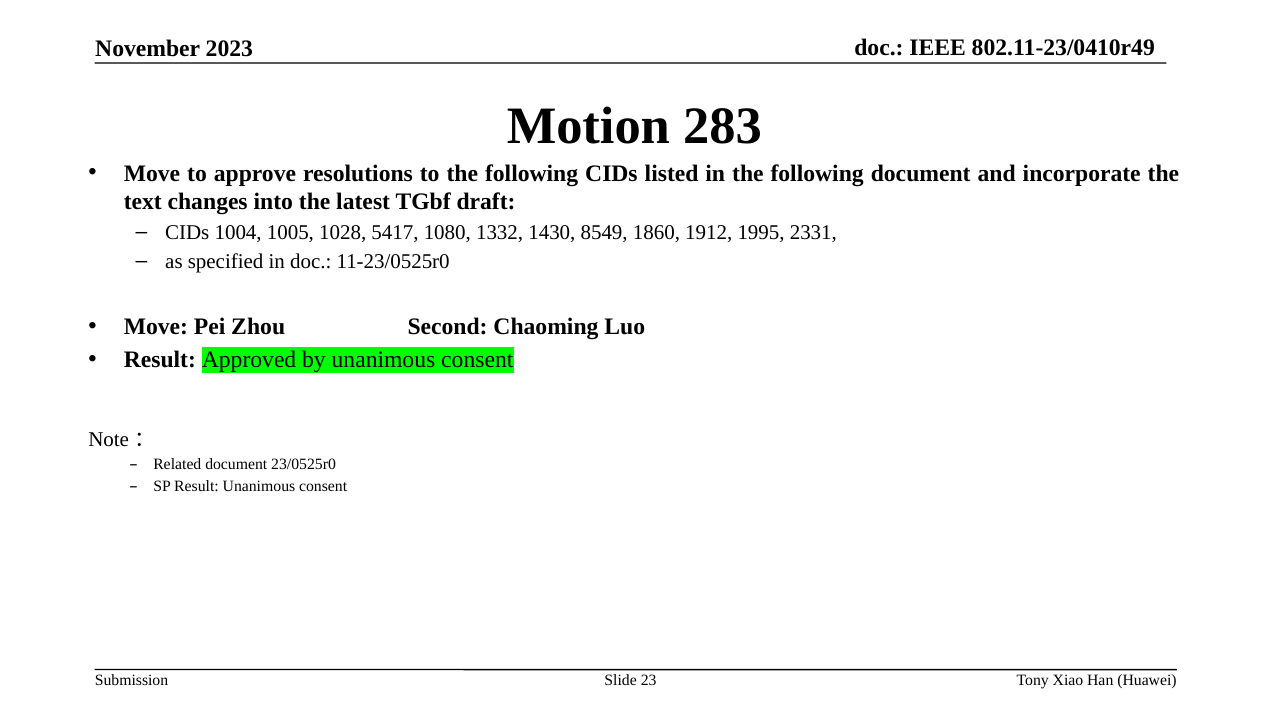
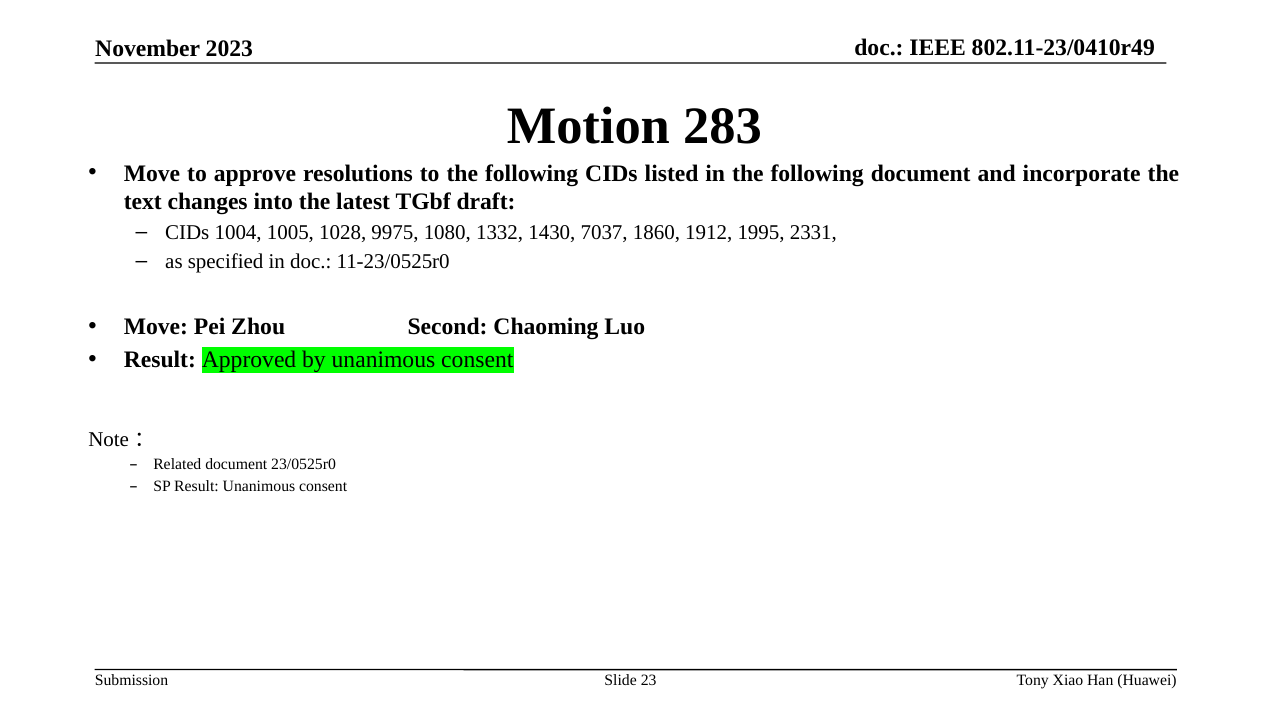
5417: 5417 -> 9975 (395, 233)
8549: 8549 -> 7037 (604, 233)
